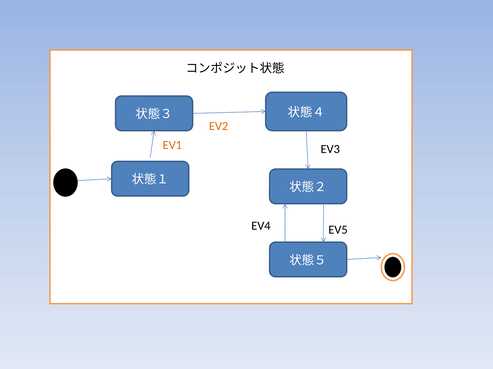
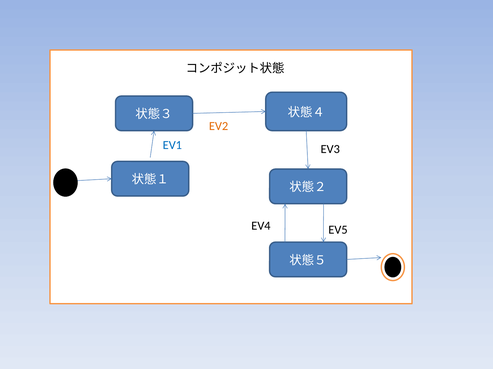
EV1 colour: orange -> blue (172, 145)
